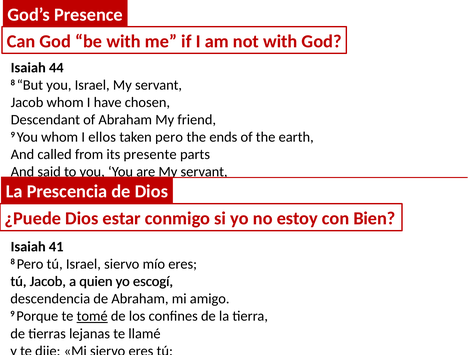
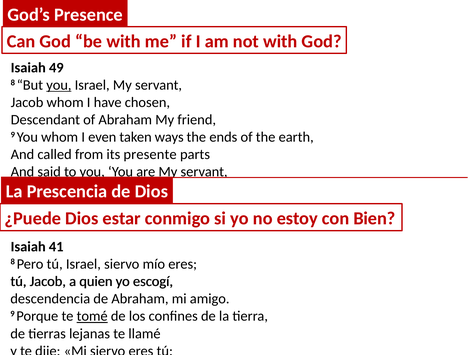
44: 44 -> 49 (56, 68)
you underline: none -> present (59, 85)
ellos: ellos -> even (102, 137)
taken pero: pero -> ways (169, 137)
